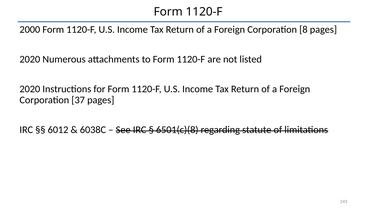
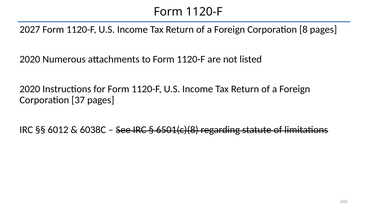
2000: 2000 -> 2027 (30, 30)
